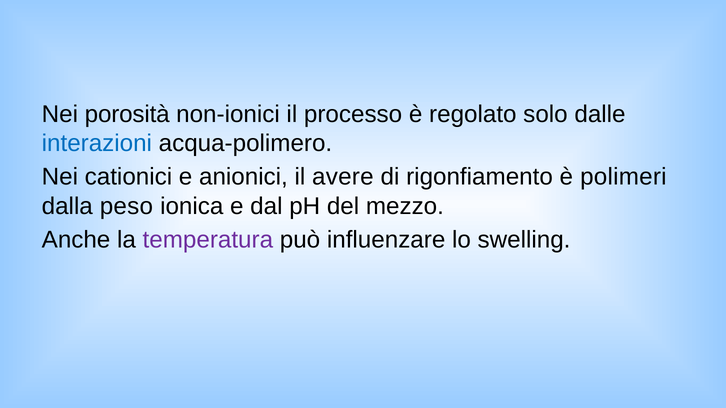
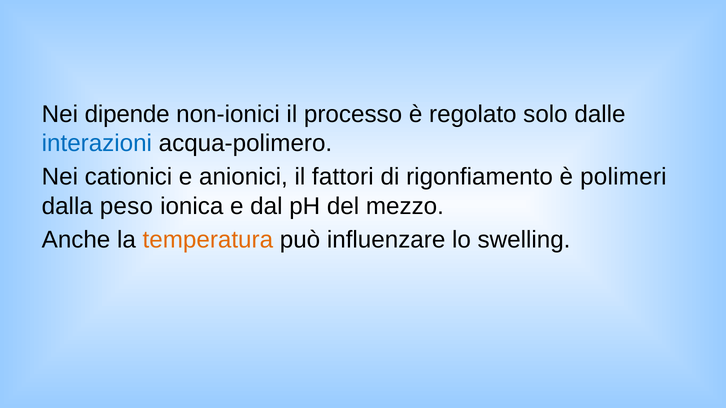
porosità: porosità -> dipende (127, 114)
avere: avere -> fattori (343, 177)
temperatura colour: purple -> orange (208, 240)
